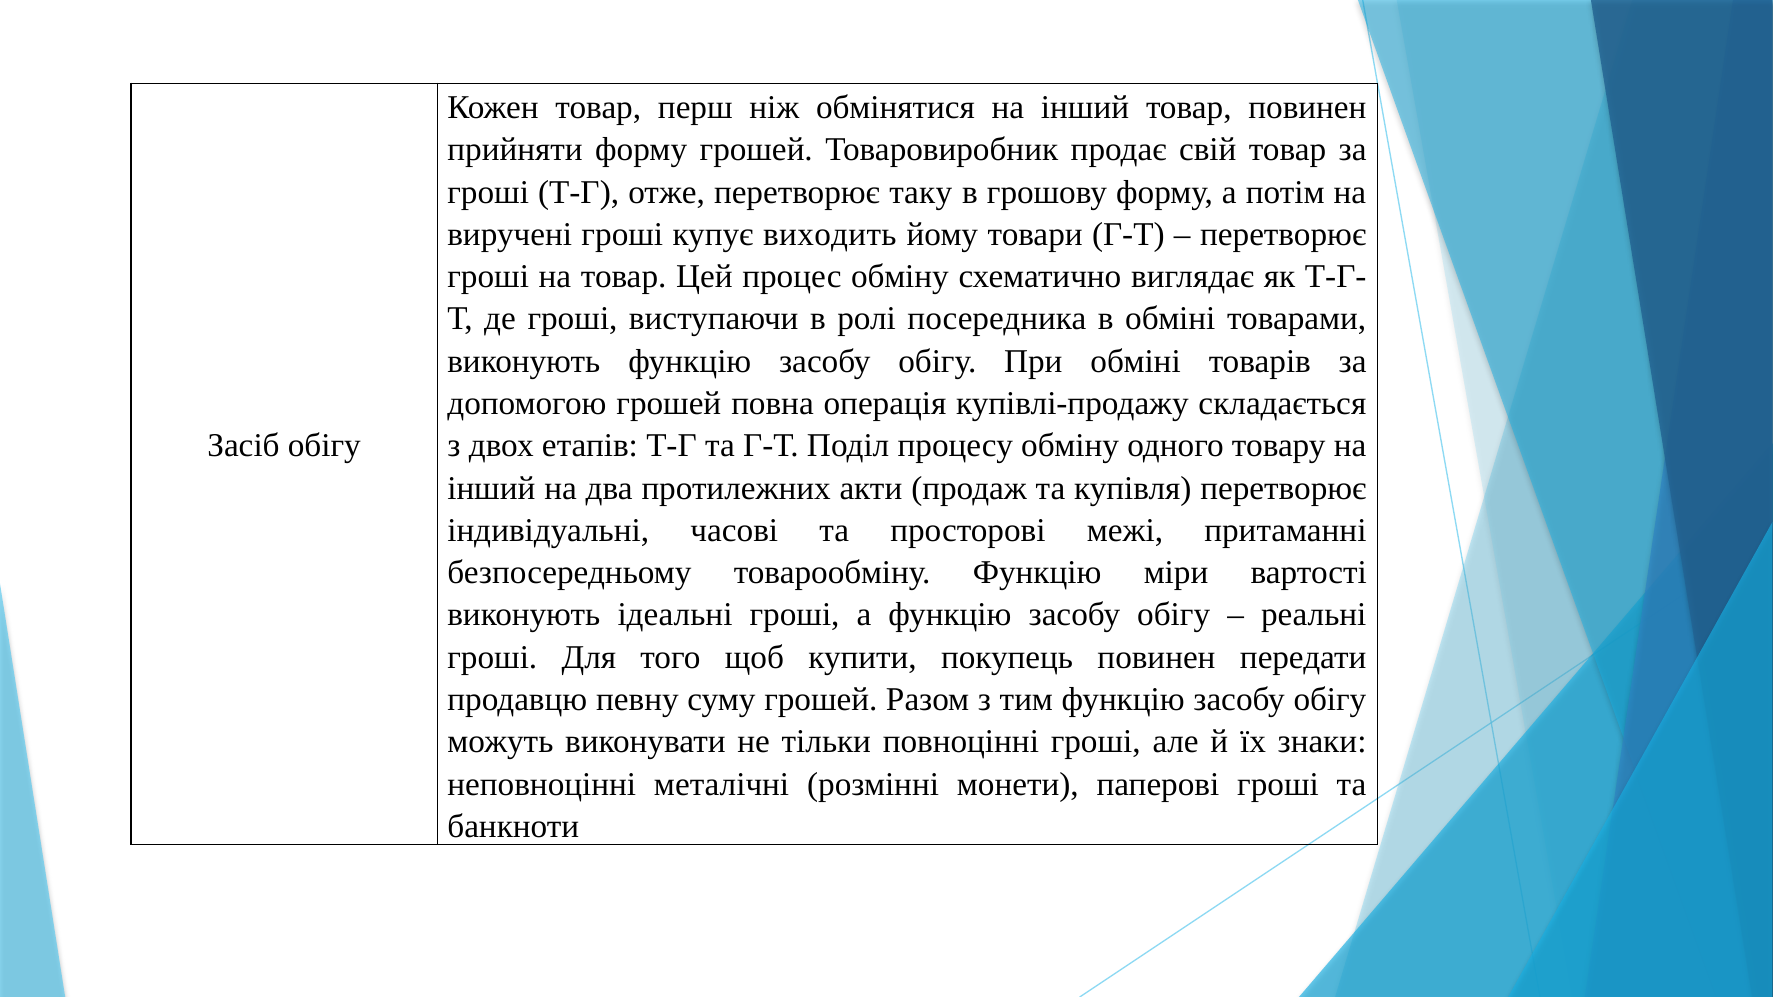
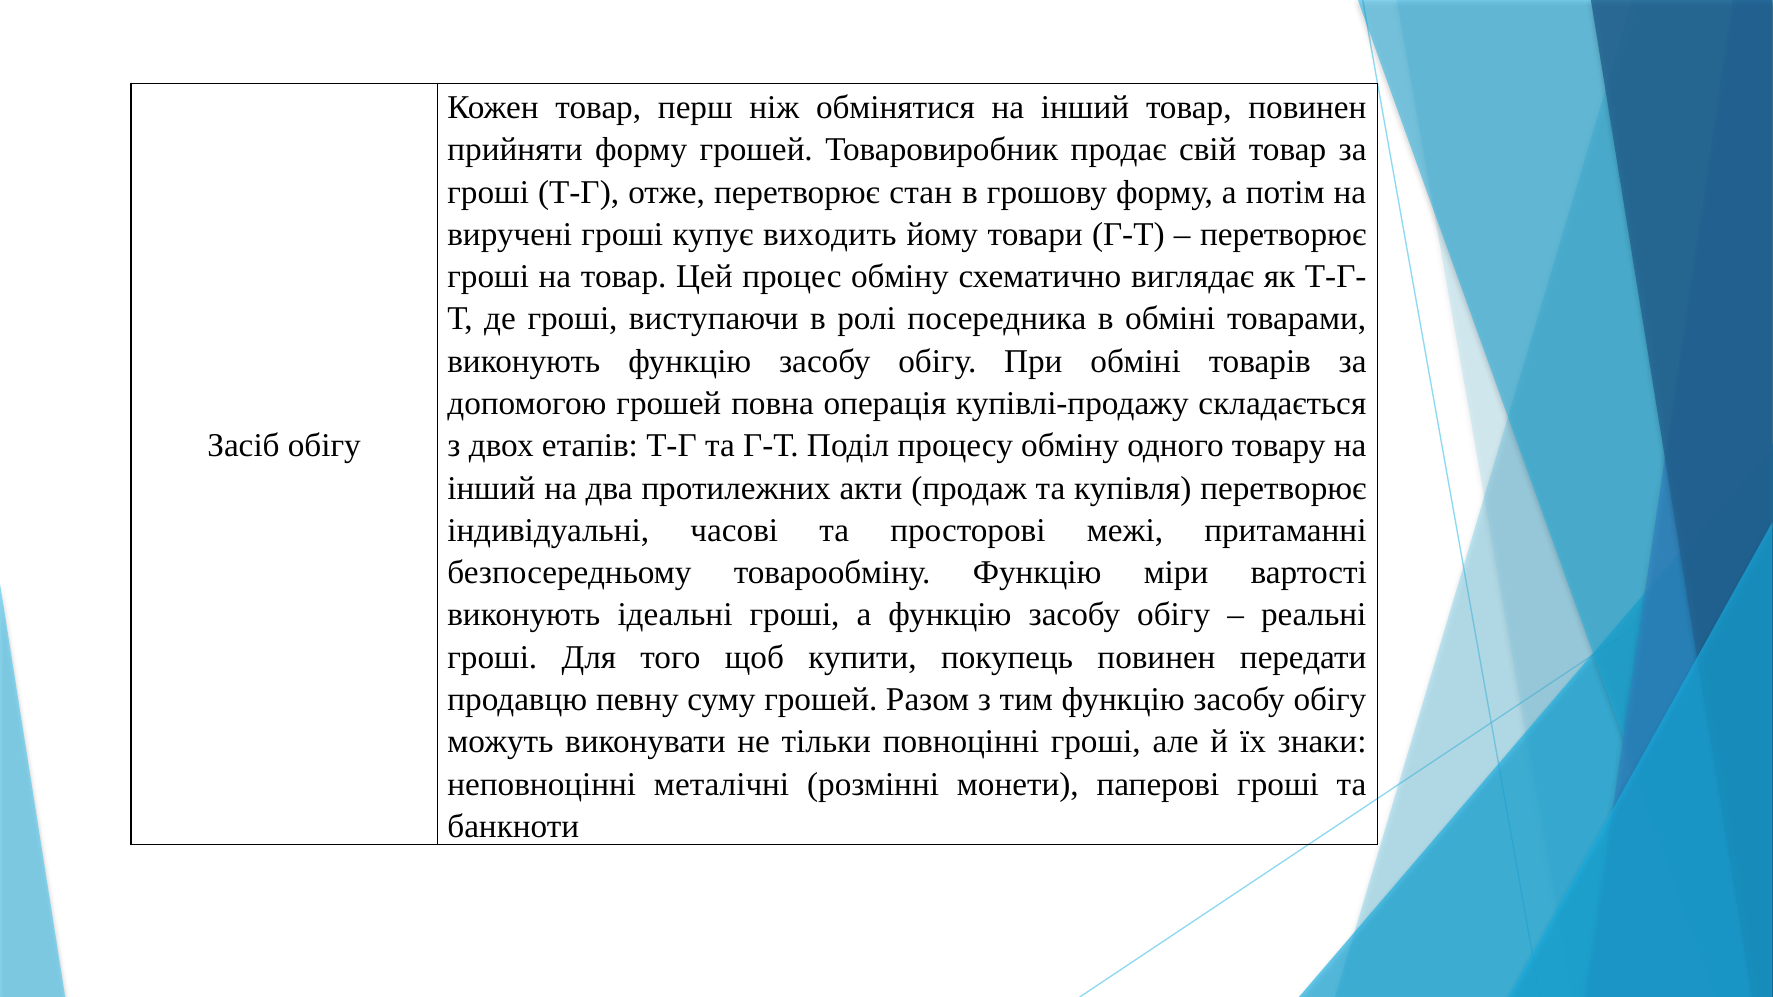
таку: таку -> стан (921, 192)
